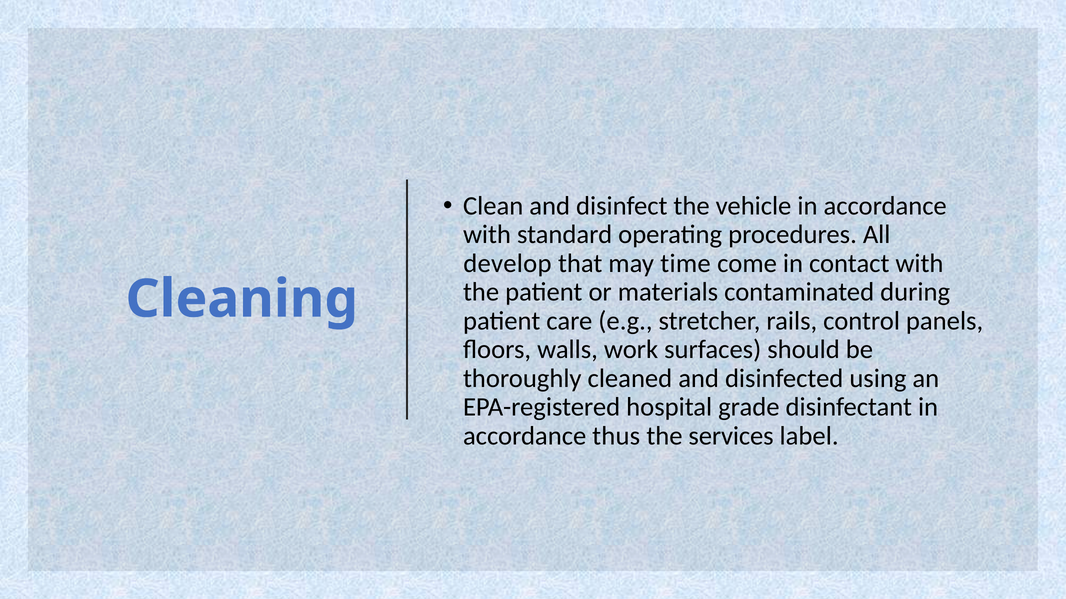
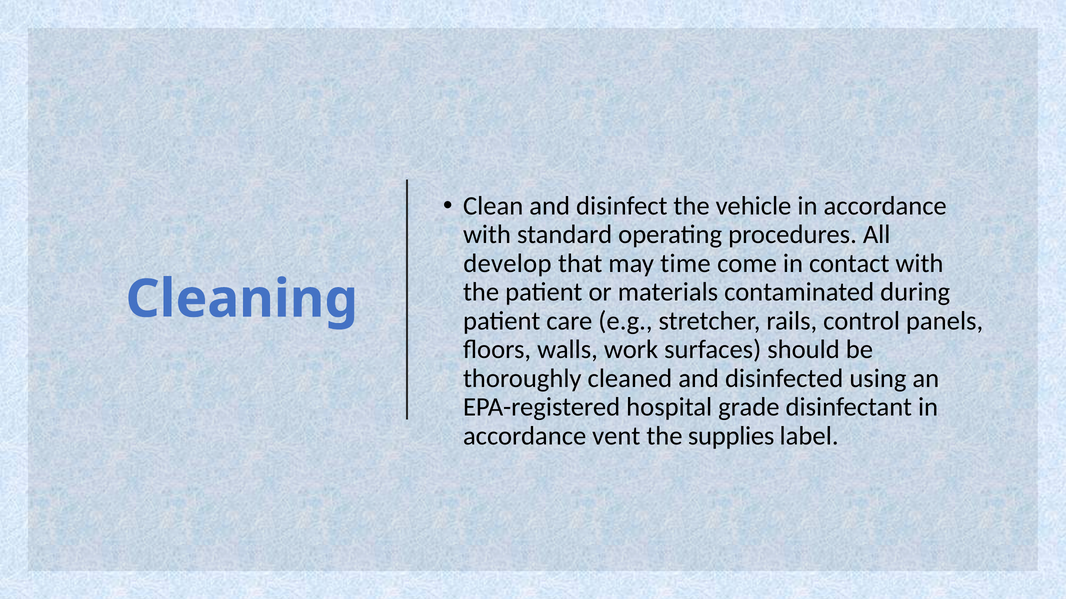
thus: thus -> vent (616, 436)
services: services -> supplies (731, 436)
